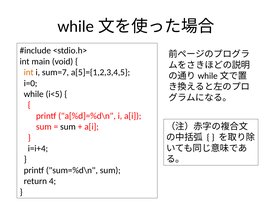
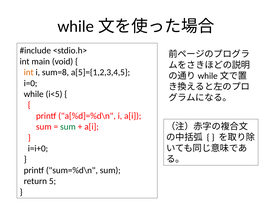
sum=7: sum=7 -> sum=8 (55, 72)
sum colour: black -> green (68, 127)
i=i+4: i=i+4 -> i=i+0 (38, 149)
4: 4 -> 5 (52, 181)
